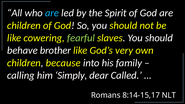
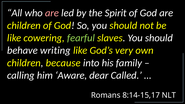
are colour: light blue -> pink (52, 13)
brother: brother -> writing (55, 50)
Simply: Simply -> Aware (71, 75)
